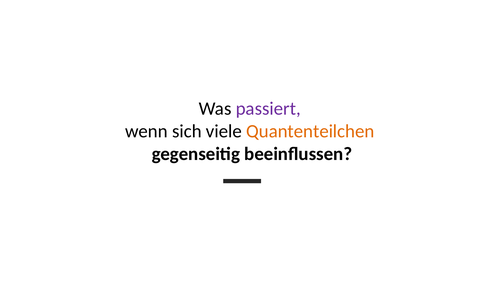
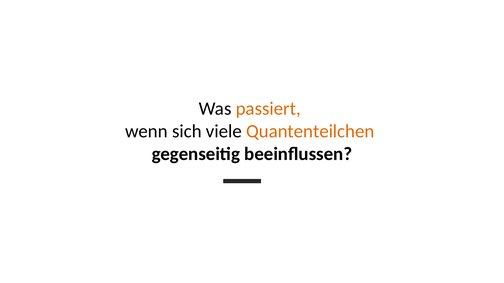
passiert colour: purple -> orange (268, 109)
